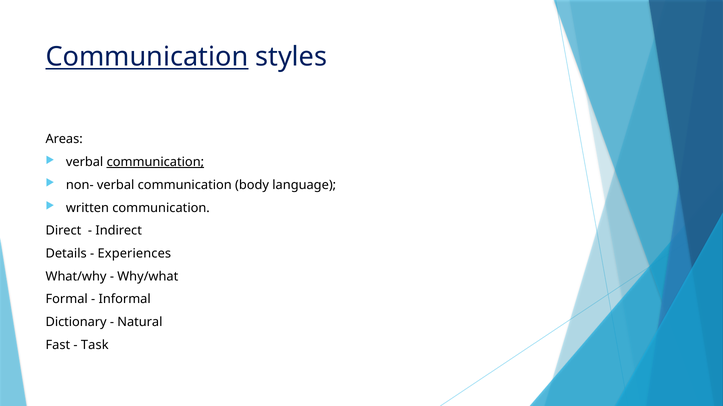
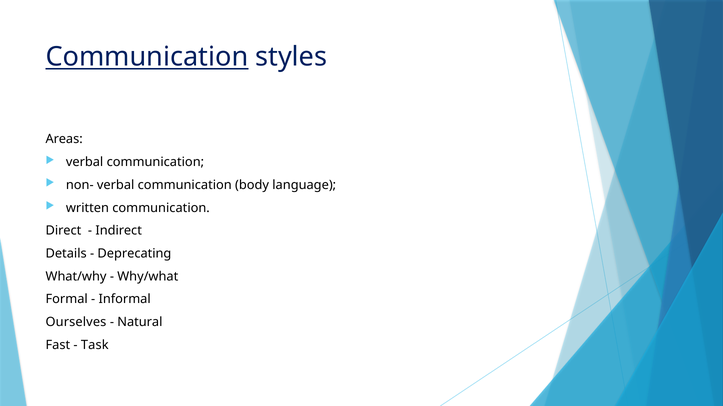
communication underline: present -> none (155, 162)
Experiences: Experiences -> Deprecating (134, 254)
Dictionary: Dictionary -> Ourselves (76, 323)
